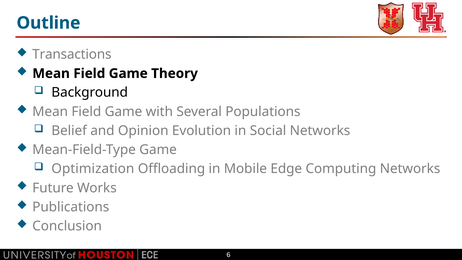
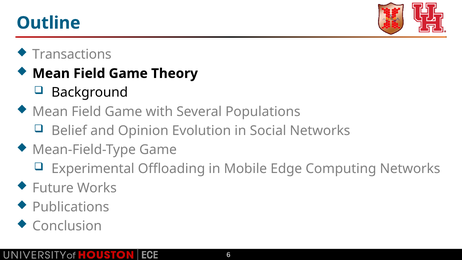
Optimization: Optimization -> Experimental (93, 169)
